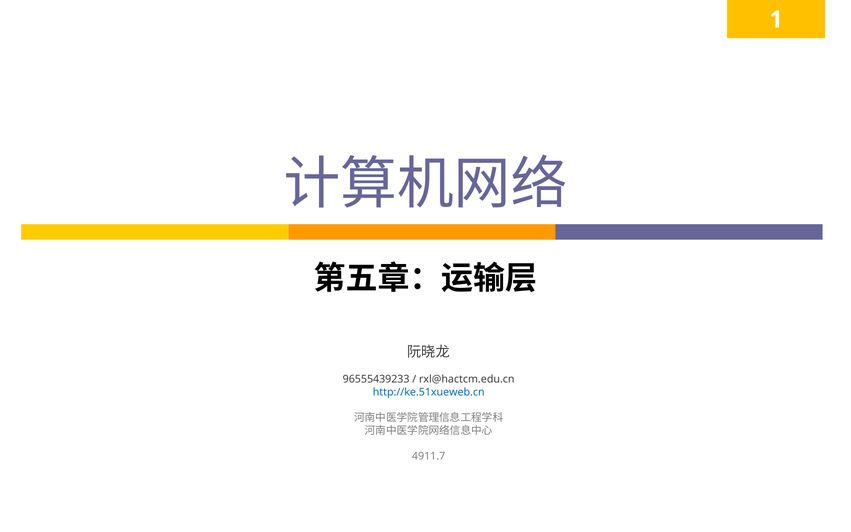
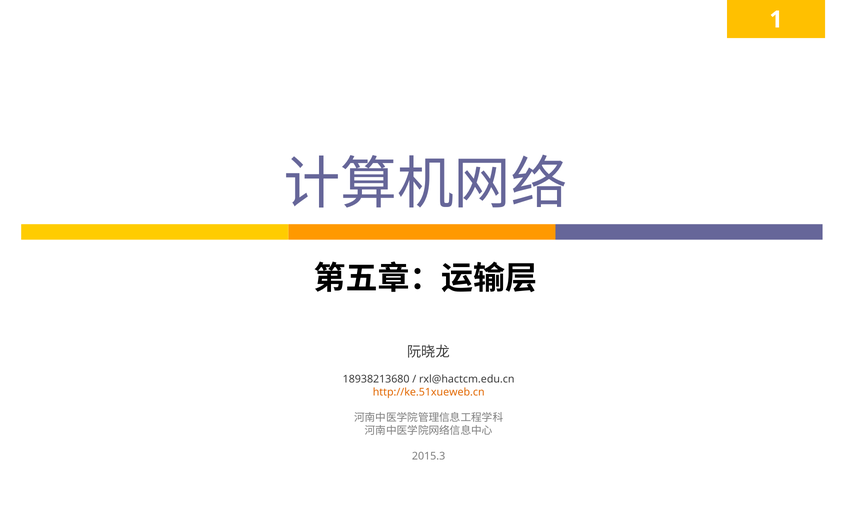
96555439233: 96555439233 -> 18938213680 (376, 379)
http://ke.51xueweb.cn colour: blue -> orange (429, 392)
4911.7: 4911.7 -> 2015.3 (429, 456)
